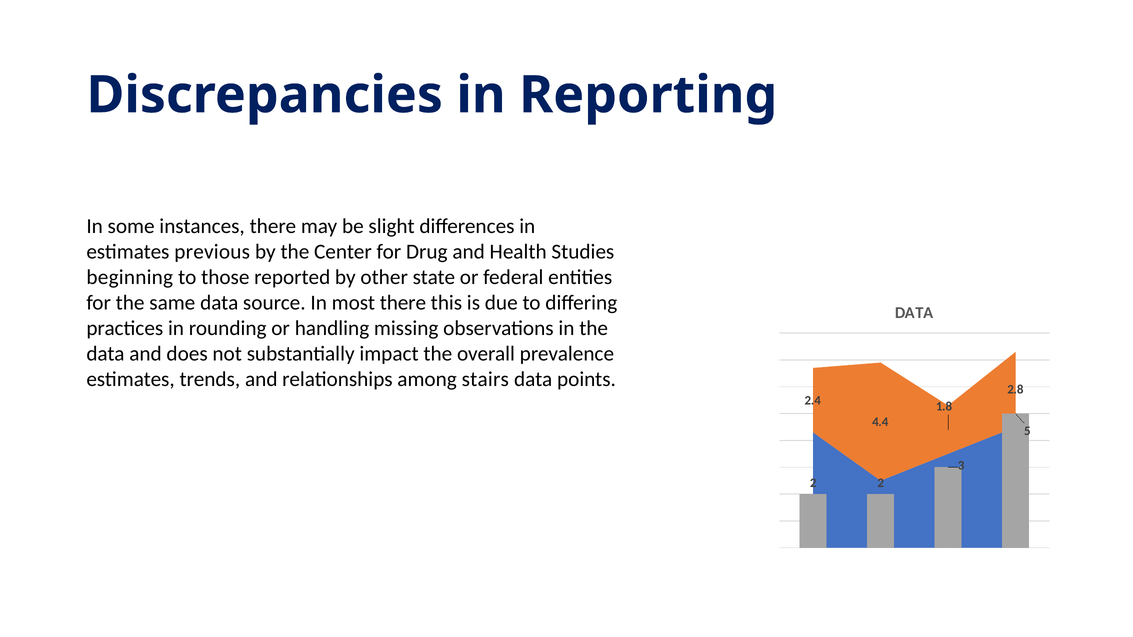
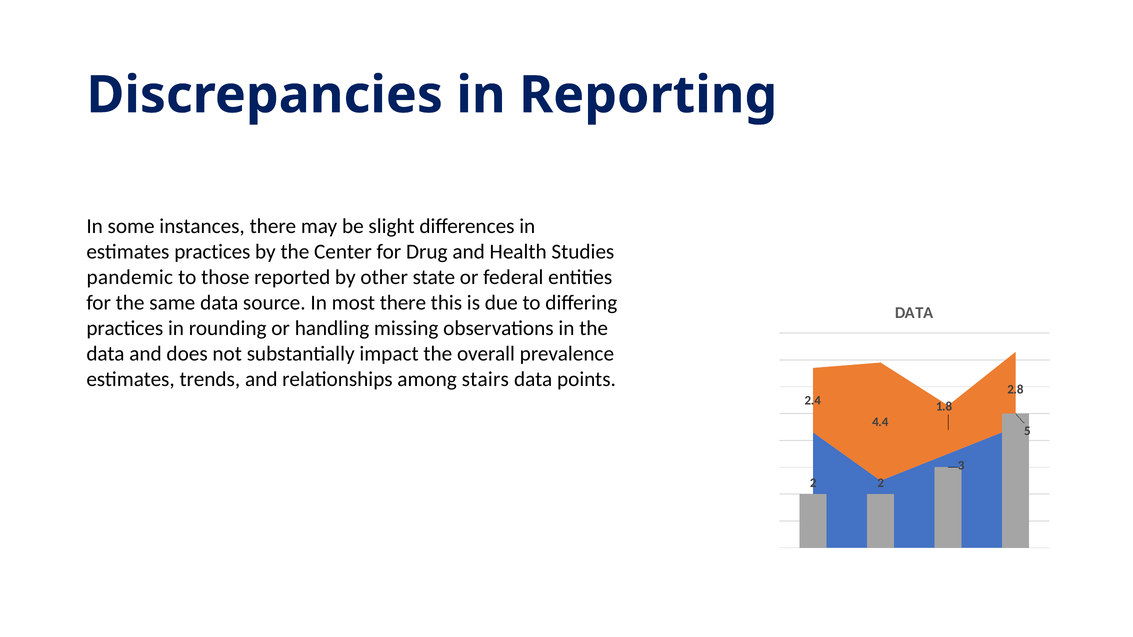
estimates previous: previous -> practices (212, 252)
beginning: beginning -> pandemic (130, 277)
